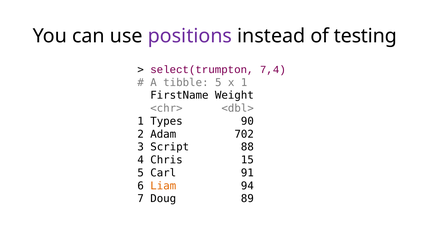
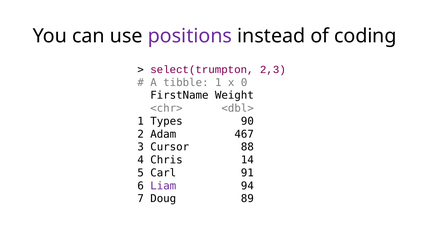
testing: testing -> coding (365, 36)
7,4: 7,4 -> 2,3 (273, 70)
tibble 5: 5 -> 1 (218, 82)
x 1: 1 -> 0 (244, 82)
702: 702 -> 467 (244, 134)
Script: Script -> Cursor (170, 147)
15: 15 -> 14 (247, 160)
Liam colour: orange -> purple (163, 186)
